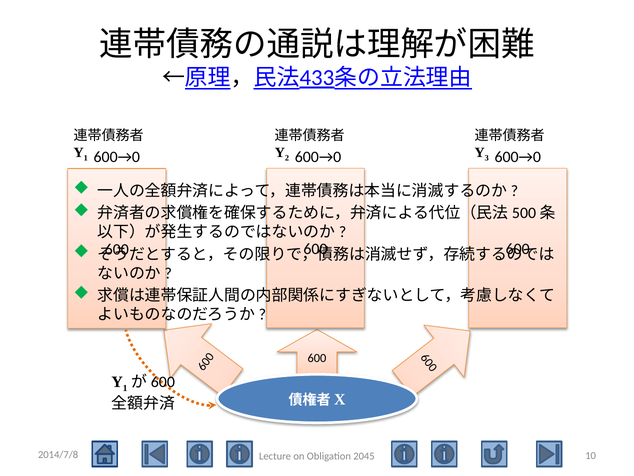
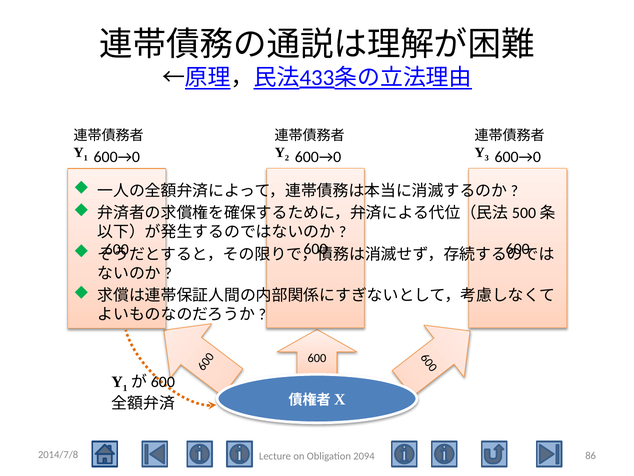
10: 10 -> 86 (591, 455)
2045: 2045 -> 2094 (364, 456)
